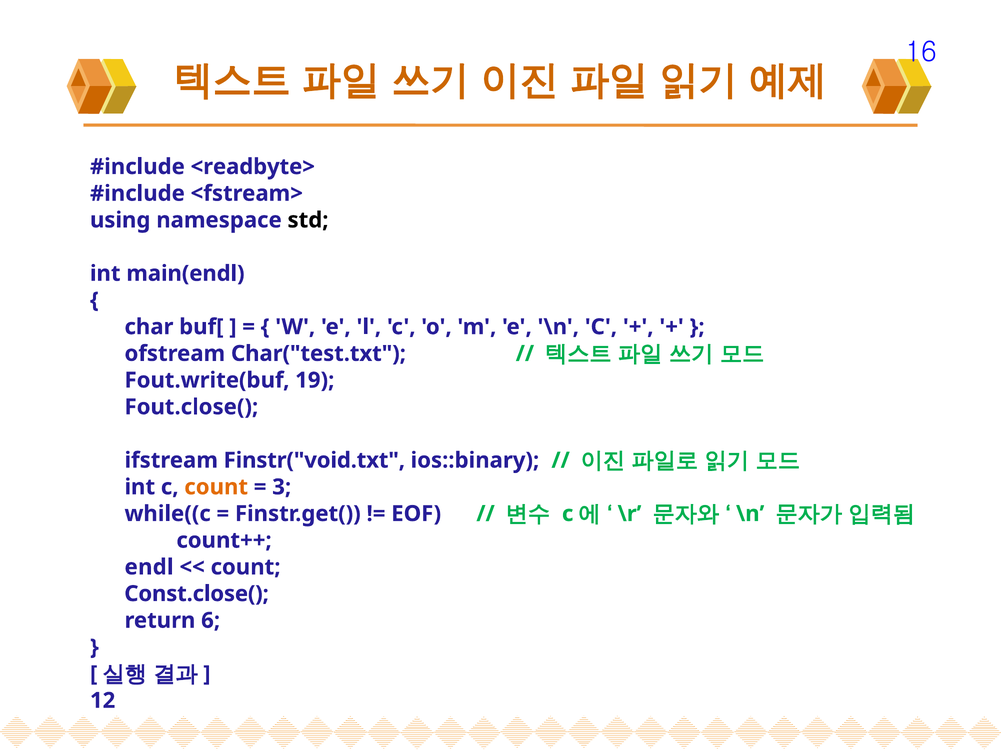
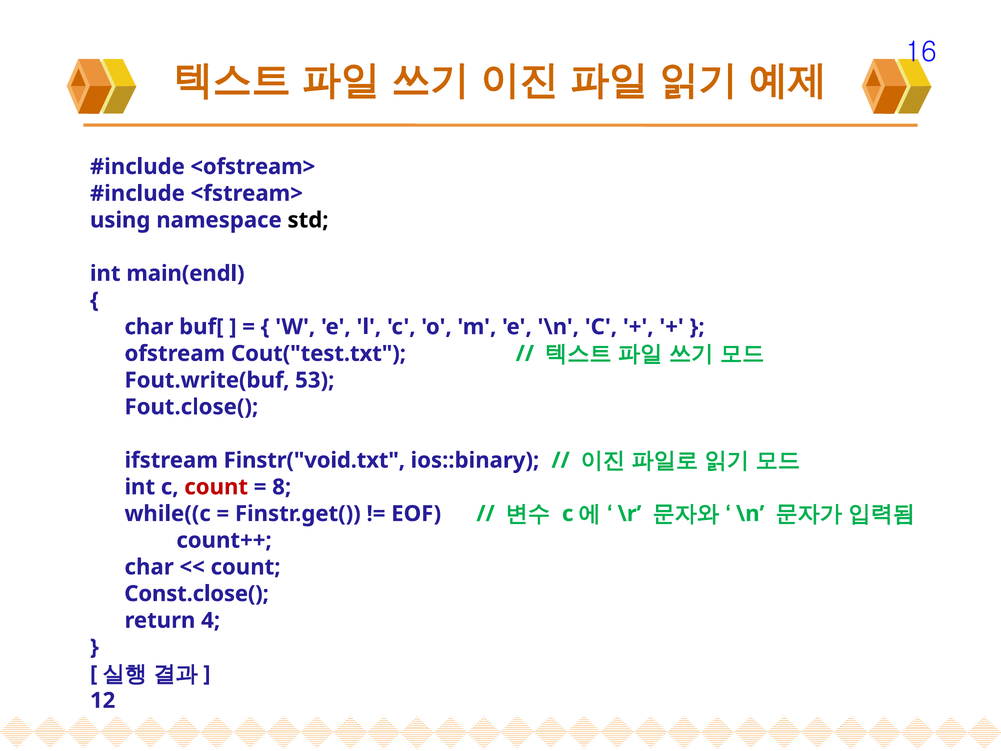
<readbyte>: <readbyte> -> <ofstream> (253, 167)
Char("test.txt: Char("test.txt -> Cout("test.txt (318, 353)
19: 19 -> 53 (315, 380)
count colour: orange -> red (216, 487)
3: 3 -> 8 (282, 487)
endl: endl -> char (149, 567)
6: 6 -> 4 (211, 620)
